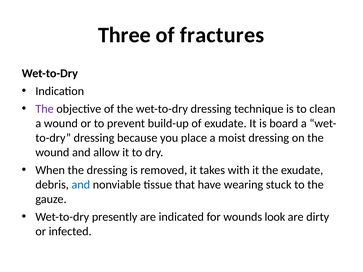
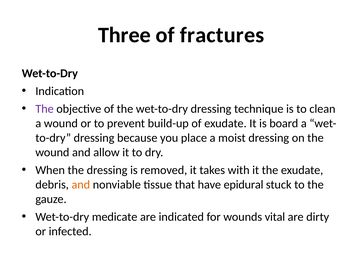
and colour: blue -> orange (81, 185)
wearing: wearing -> epidural (244, 185)
presently: presently -> medicate (115, 217)
look: look -> vital (275, 217)
